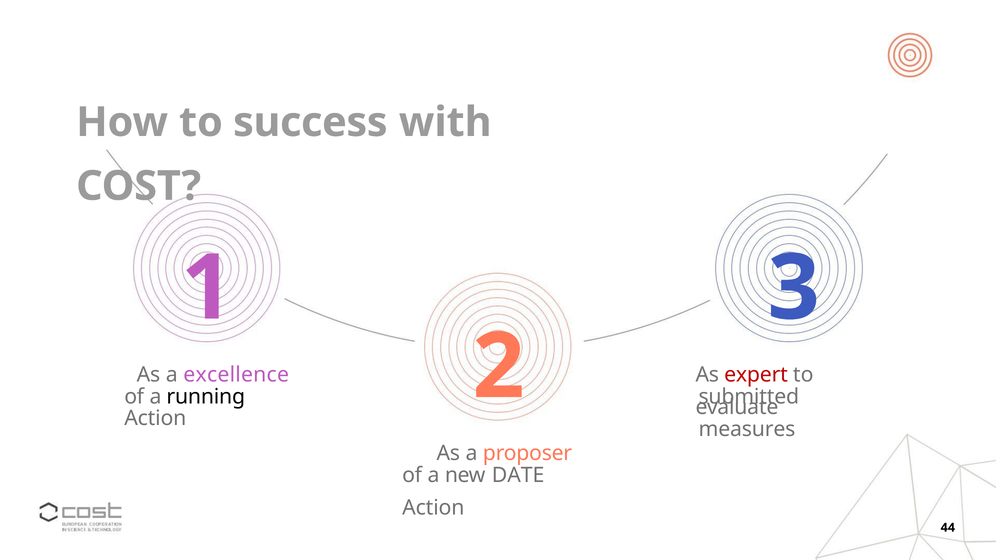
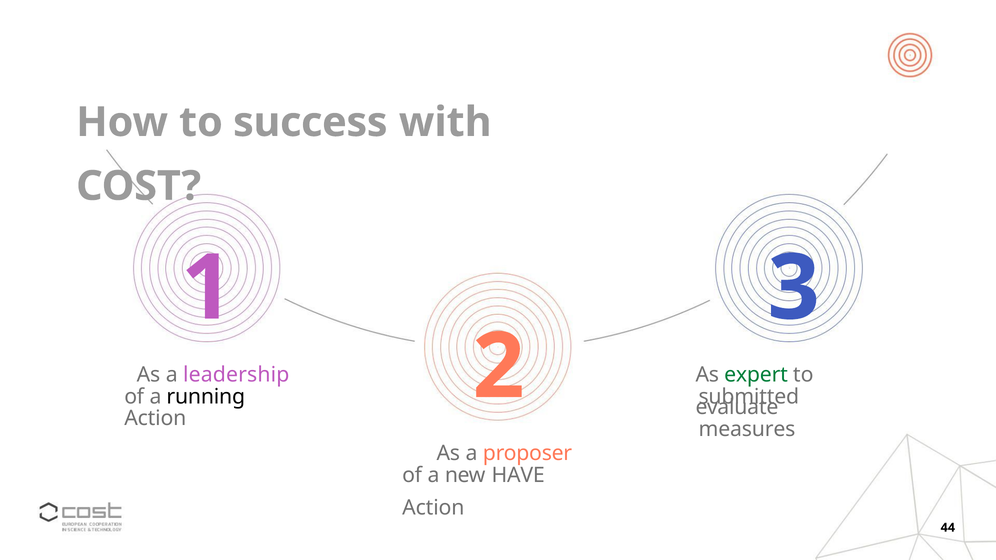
excellence: excellence -> leadership (236, 375)
expert colour: red -> green (756, 375)
DATE: DATE -> HAVE (518, 475)
